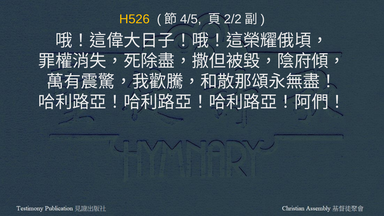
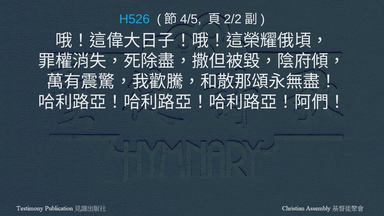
H526 colour: yellow -> light blue (134, 19)
